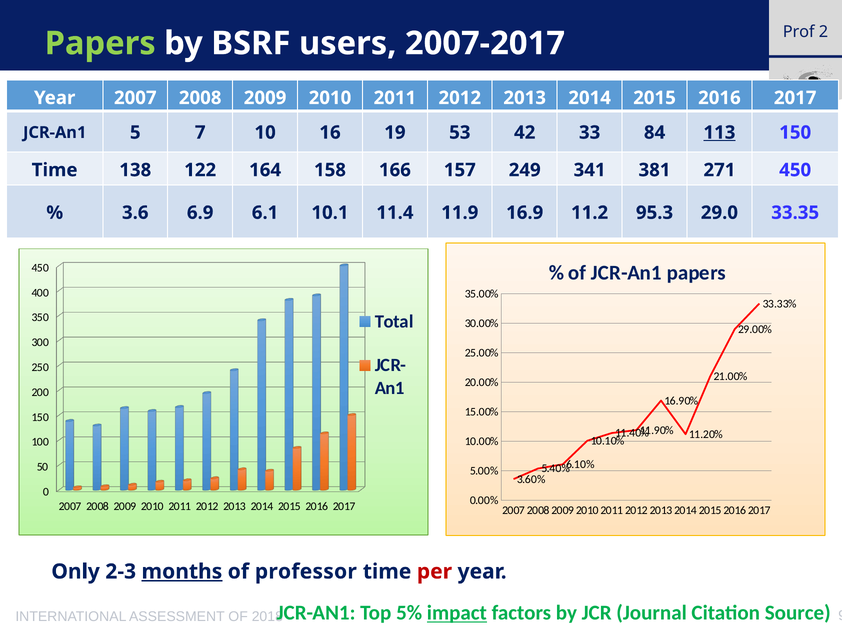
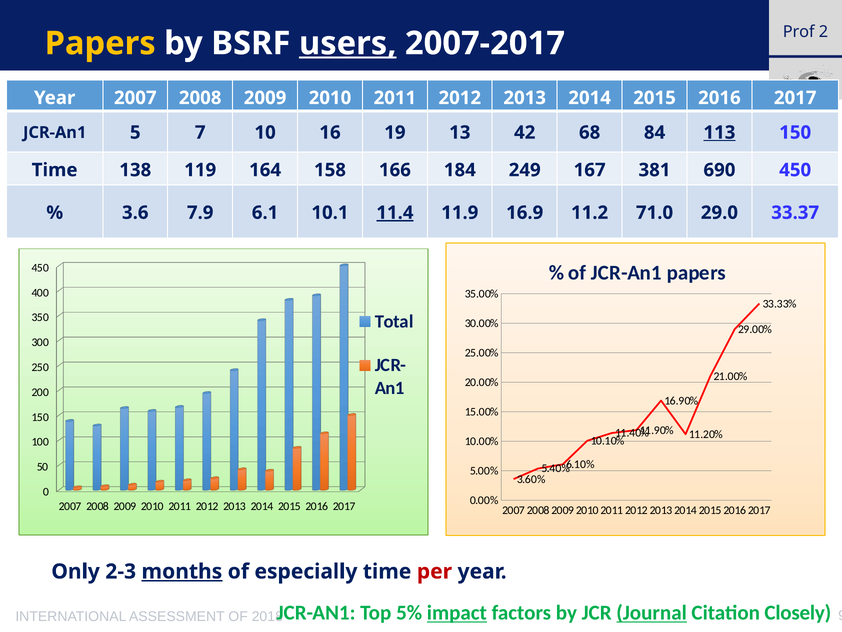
Papers colour: light green -> yellow (100, 43)
users underline: none -> present (348, 43)
53: 53 -> 13 (460, 132)
33: 33 -> 68 (590, 132)
122: 122 -> 119 (200, 170)
157: 157 -> 184 (460, 170)
341: 341 -> 167 (590, 170)
271: 271 -> 690 (719, 170)
6.9: 6.9 -> 7.9 (200, 213)
11.4 underline: none -> present (395, 213)
95.3: 95.3 -> 71.0 (655, 213)
33.35: 33.35 -> 33.37 (795, 213)
professor: professor -> especially (306, 571)
Journal underline: none -> present (652, 612)
Source: Source -> Closely (798, 612)
